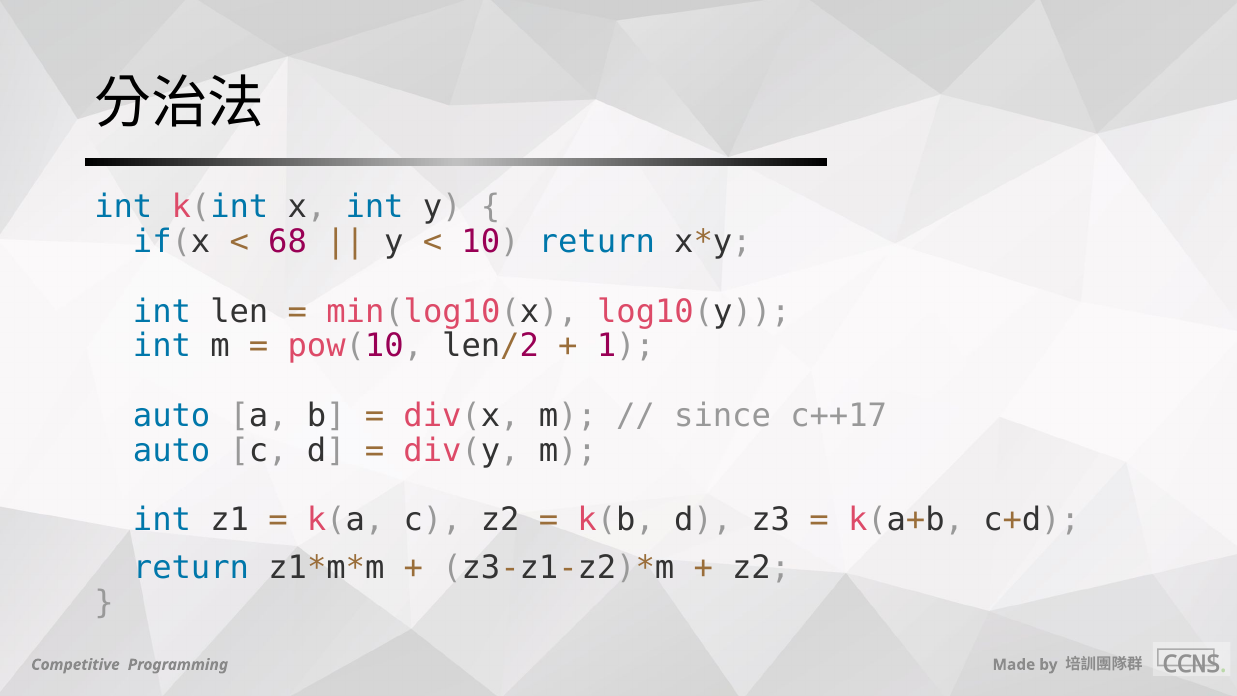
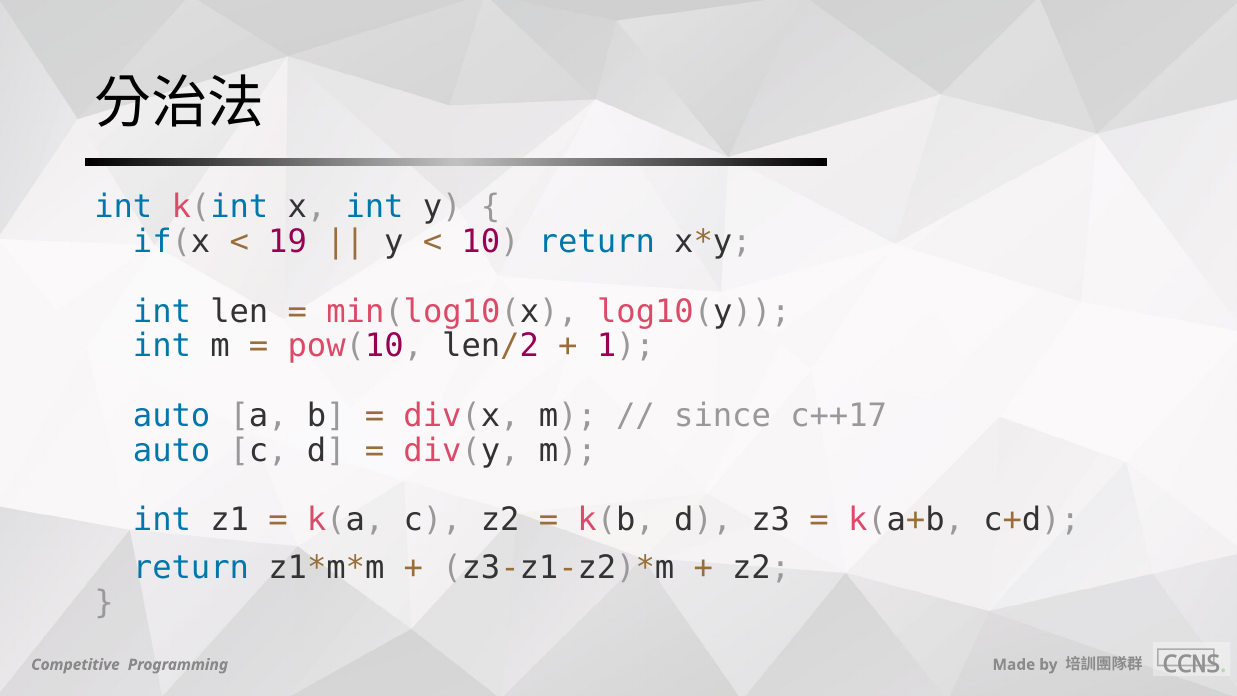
68: 68 -> 19 (288, 242)
